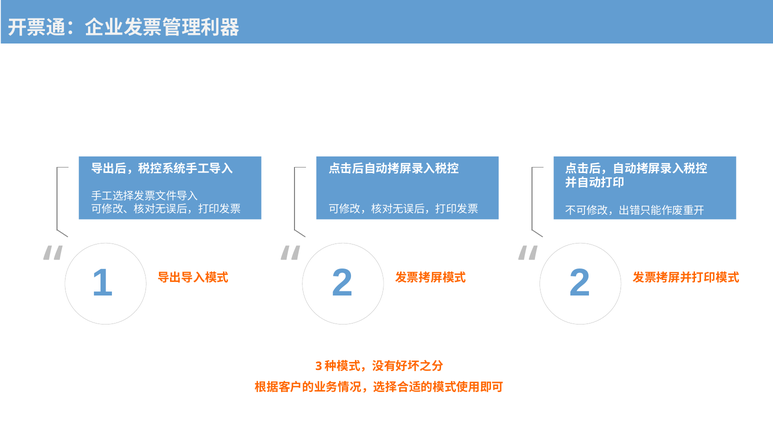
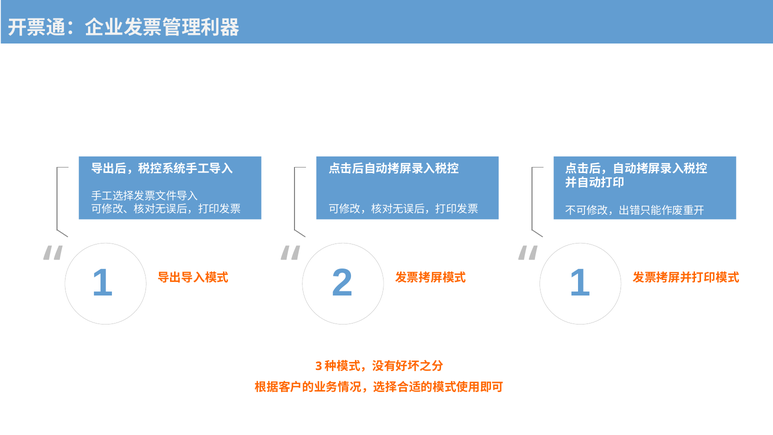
2 2: 2 -> 1 (580, 283)
